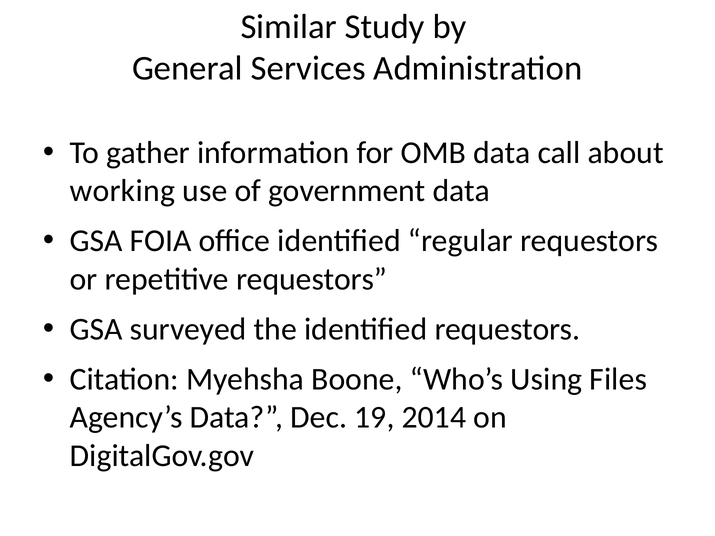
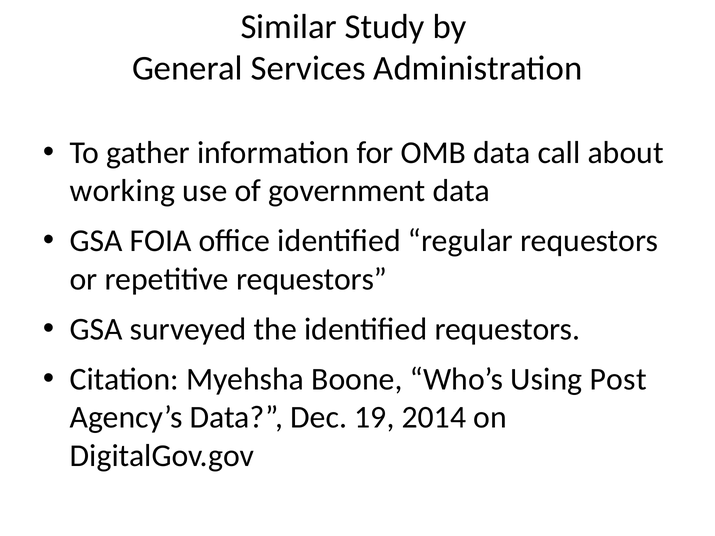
Files: Files -> Post (618, 379)
